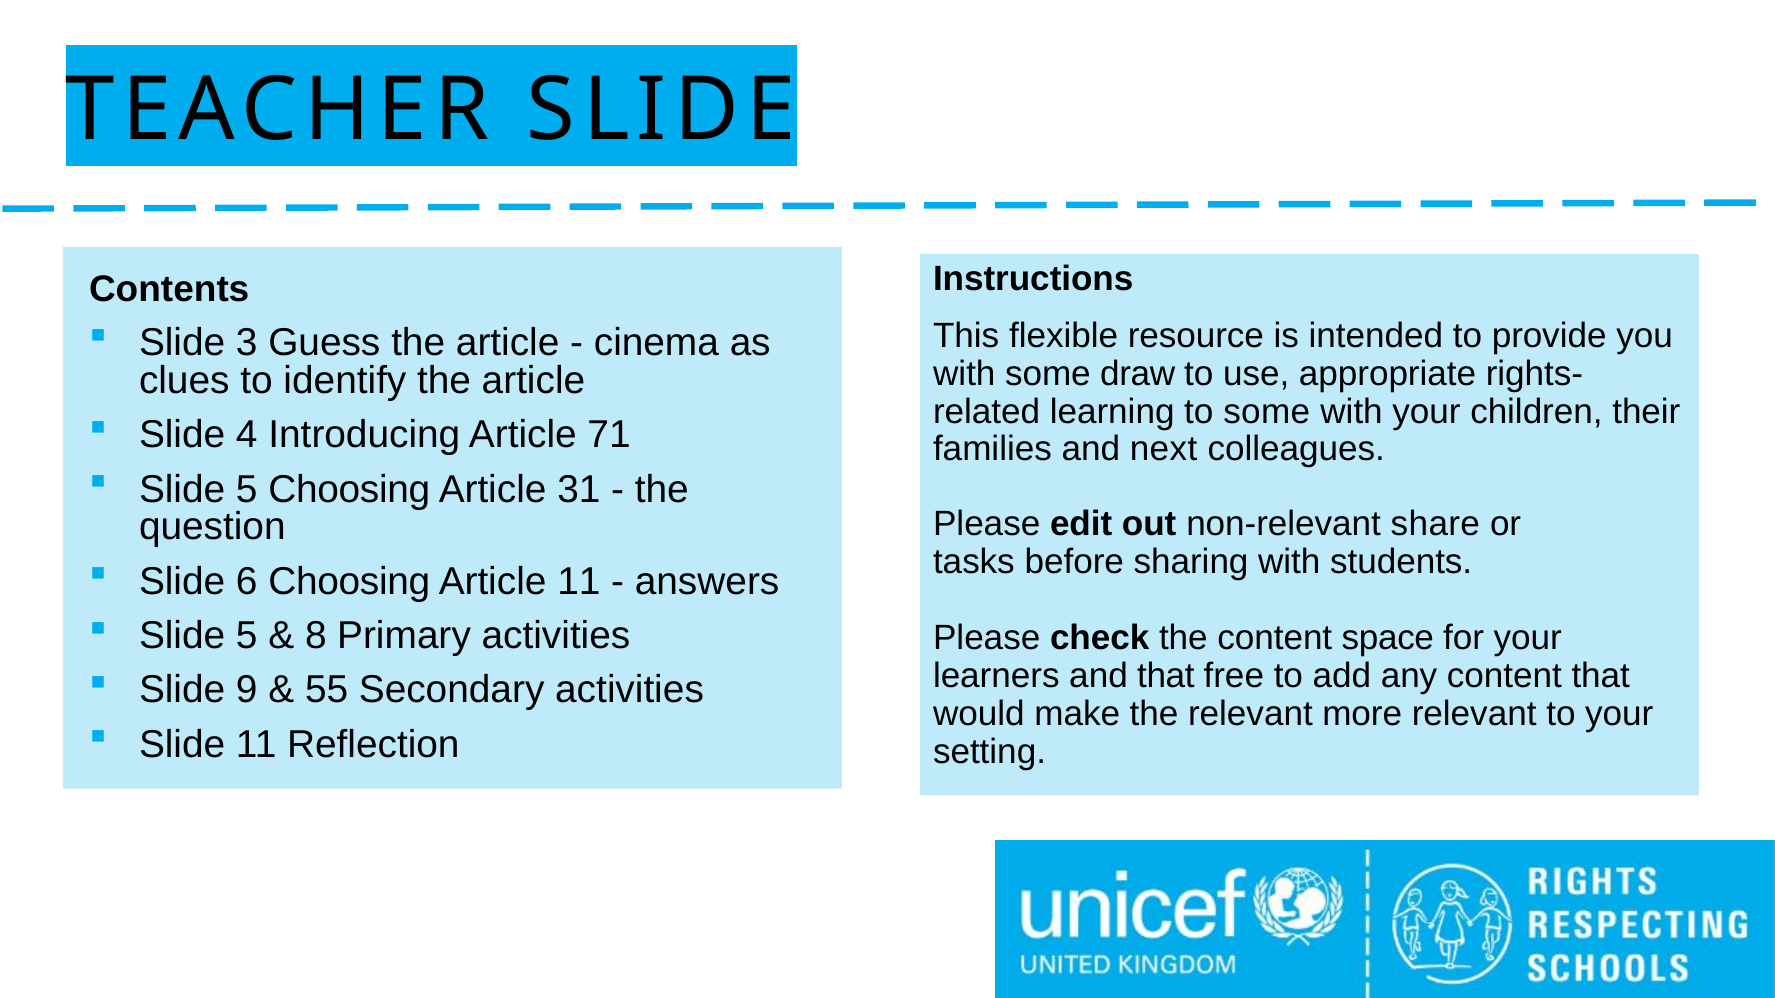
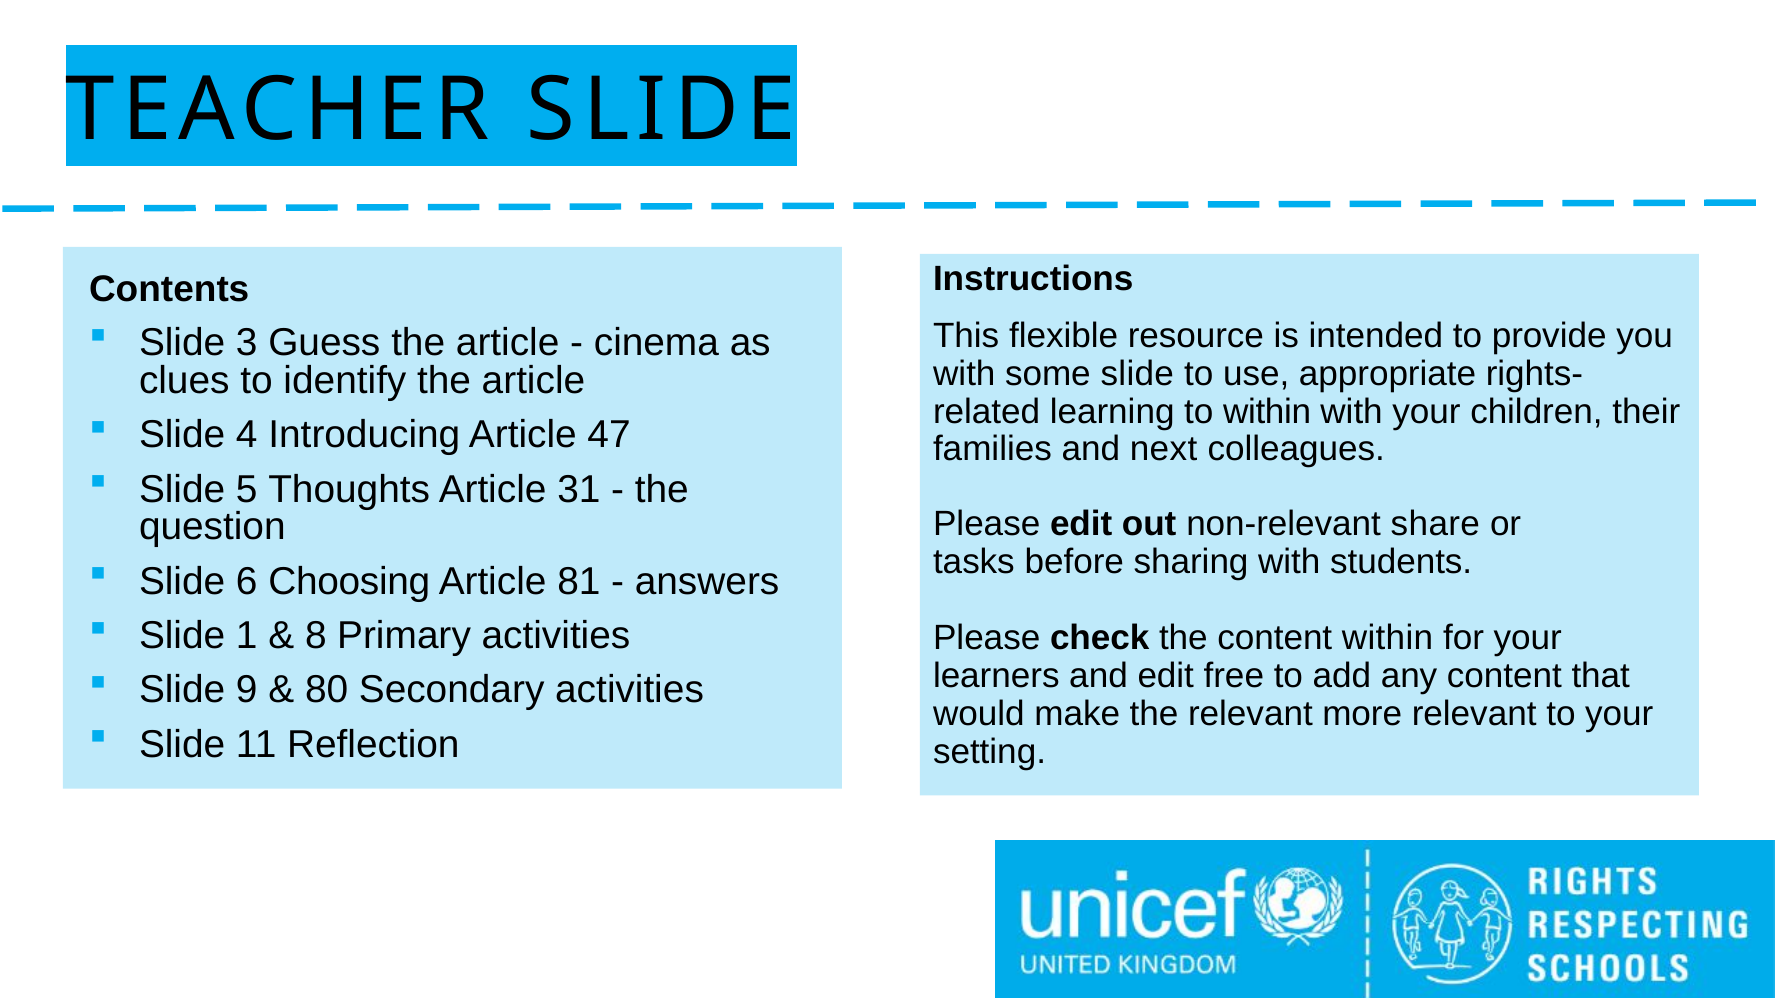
some draw: draw -> slide (1137, 374)
to some: some -> within (1267, 412)
71: 71 -> 47 (609, 435)
5 Choosing: Choosing -> Thoughts (349, 490)
Article 11: 11 -> 81 (579, 582)
5: 5 -> 1 (247, 636)
content space: space -> within (1388, 638)
and that: that -> edit (1166, 676)
55: 55 -> 80 (327, 690)
